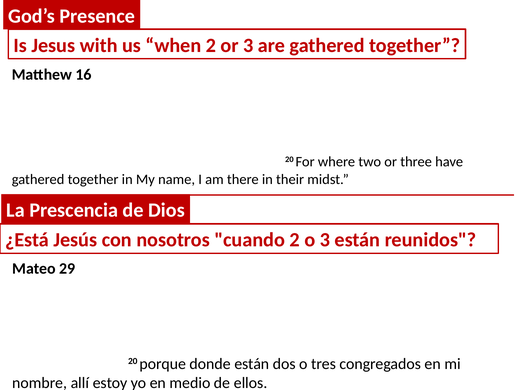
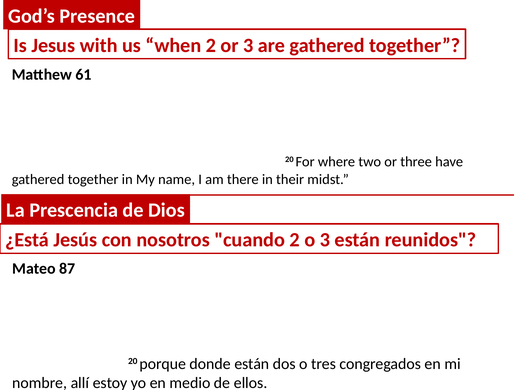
16: 16 -> 61 (84, 74)
29: 29 -> 87 (67, 269)
